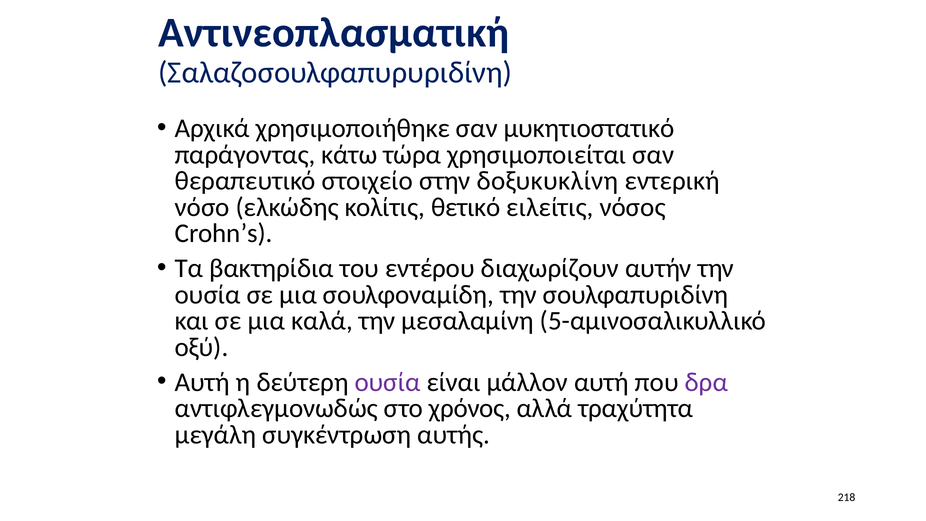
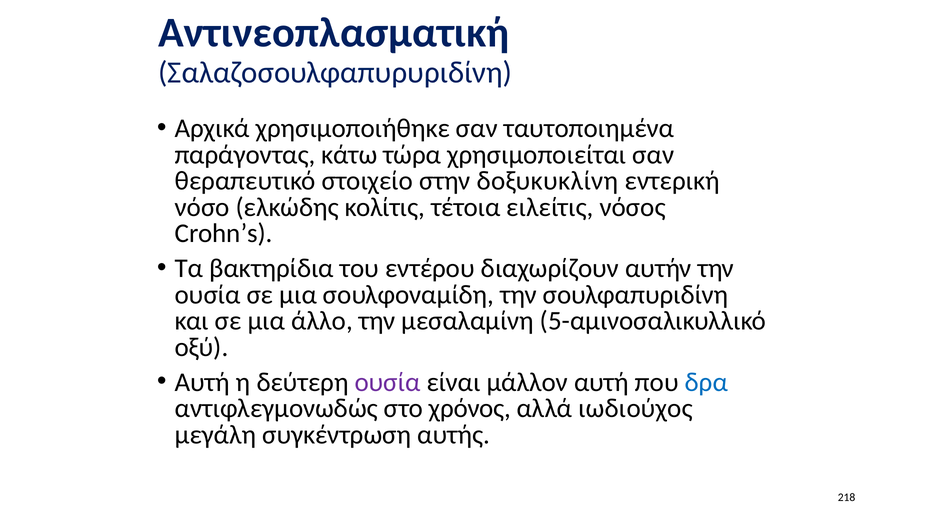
μυκητιοστατικό: μυκητιοστατικό -> ταυτοποιημένα (589, 128)
θετικό: θετικό -> τέτοια (466, 207)
καλά: καλά -> άλλο (322, 321)
δρα colour: purple -> blue (706, 382)
τραχύτητα: τραχύτητα -> ιωδιούχος (636, 408)
